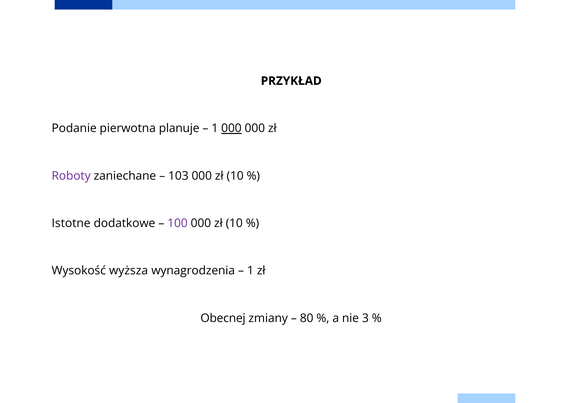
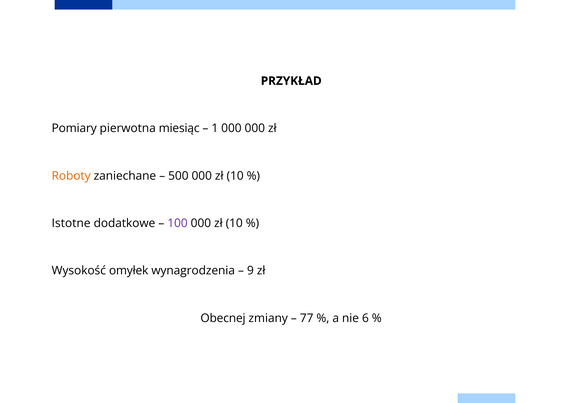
Podanie: Podanie -> Pomiary (74, 128)
planuje: planuje -> miesiąc (179, 128)
000 underline: present -> none (231, 128)
Roboty colour: purple -> orange (71, 176)
103: 103 -> 500 (178, 176)
wyższa: wyższa -> omyłek (129, 271)
1: 1 -> 9 (250, 271)
80: 80 -> 77 (307, 318)
3: 3 -> 6 (365, 318)
